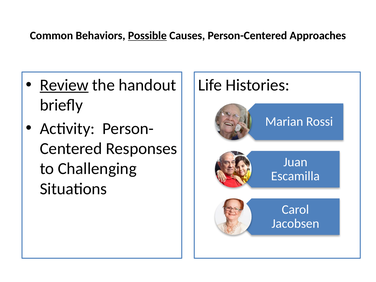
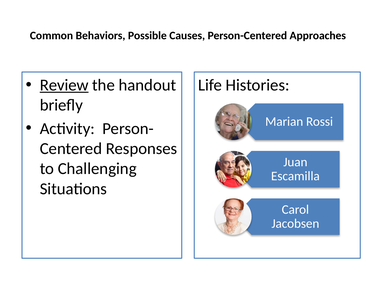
Possible underline: present -> none (147, 36)
